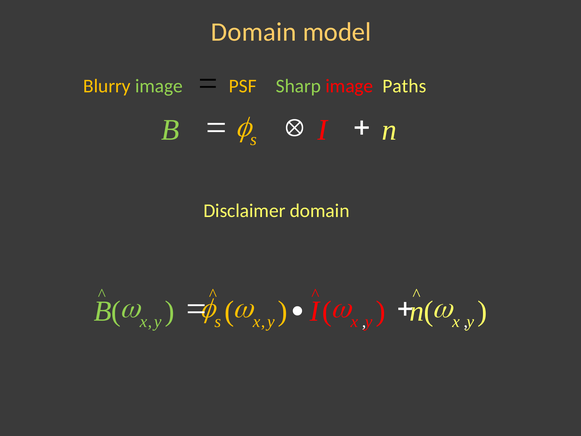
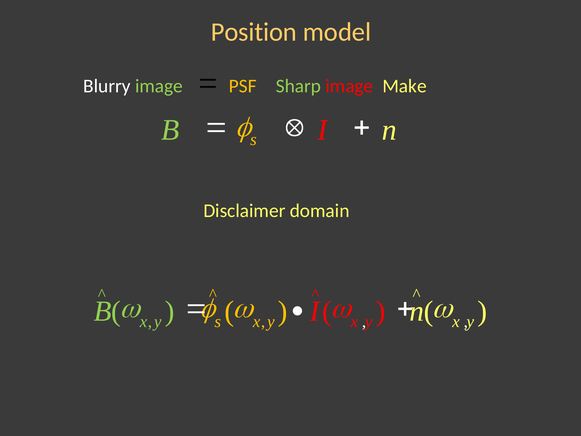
Domain: Domain -> Position (254, 32)
Blurry colour: yellow -> white (107, 86)
Paths: Paths -> Make (405, 86)
